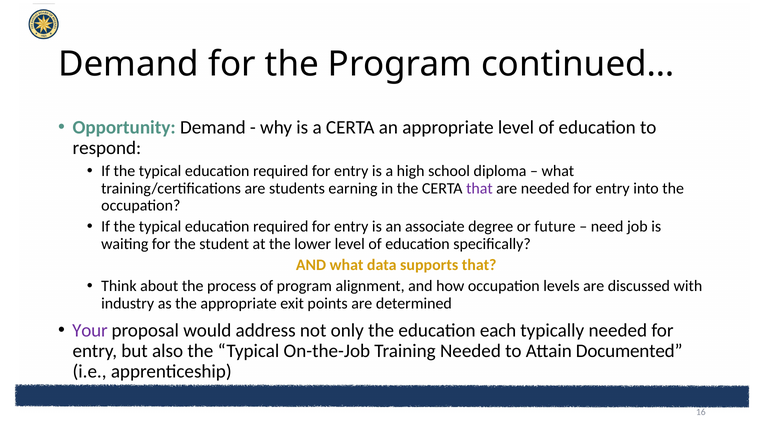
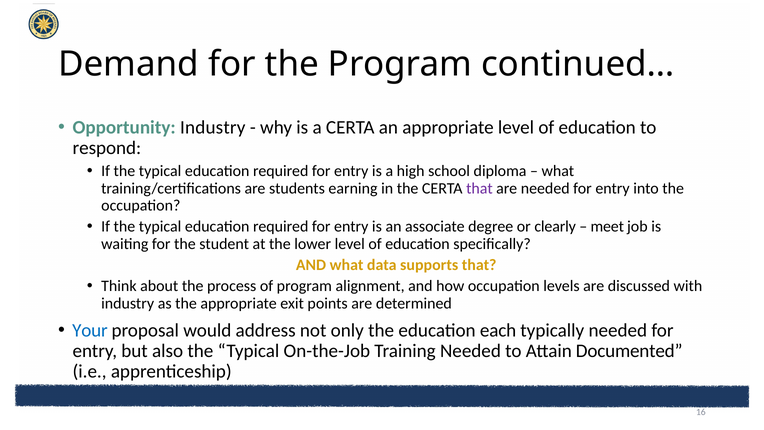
Opportunity Demand: Demand -> Industry (213, 127)
future: future -> clearly (555, 227)
need: need -> meet (607, 227)
Your colour: purple -> blue (90, 330)
